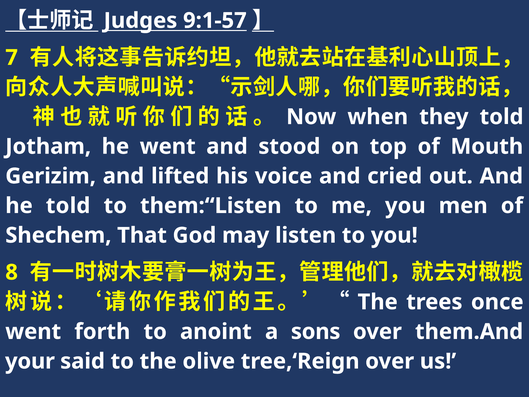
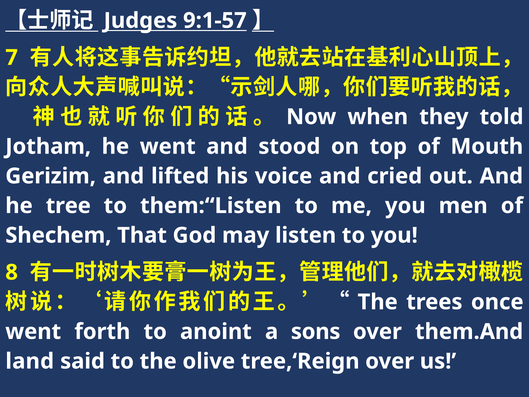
he told: told -> tree (68, 206)
your: your -> land (30, 361)
